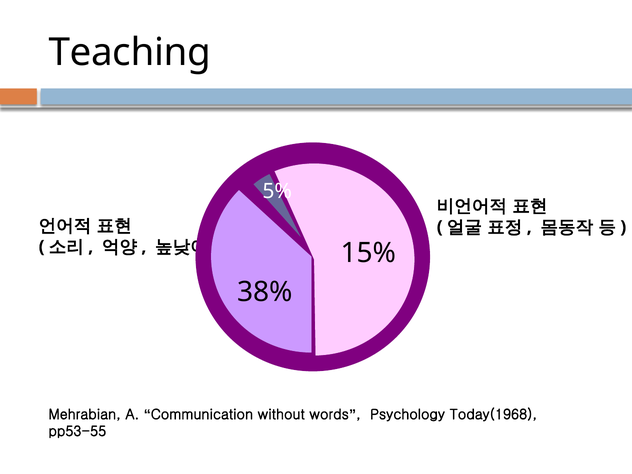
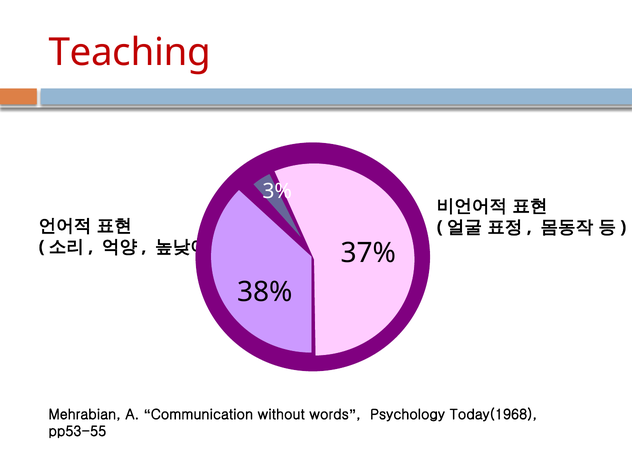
Teaching colour: black -> red (130, 53)
5%: 5% -> 3% (277, 191)
15%: 15% -> 37% (368, 253)
